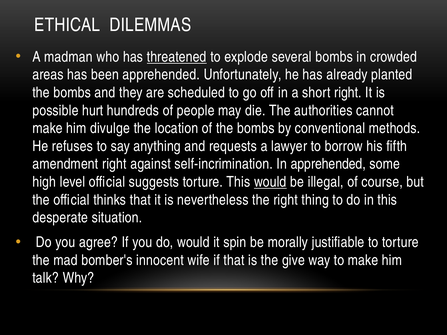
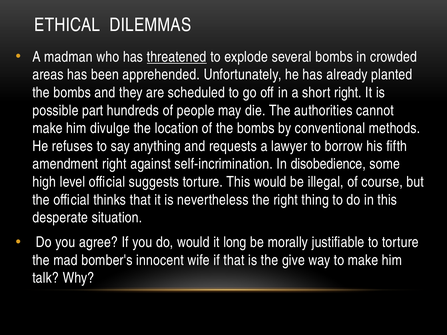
hurt: hurt -> part (93, 111)
In apprehended: apprehended -> disobedience (328, 164)
would underline: present -> none (270, 182)
spin: spin -> long (235, 242)
